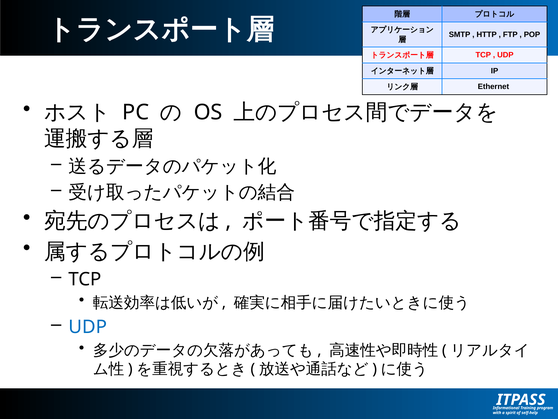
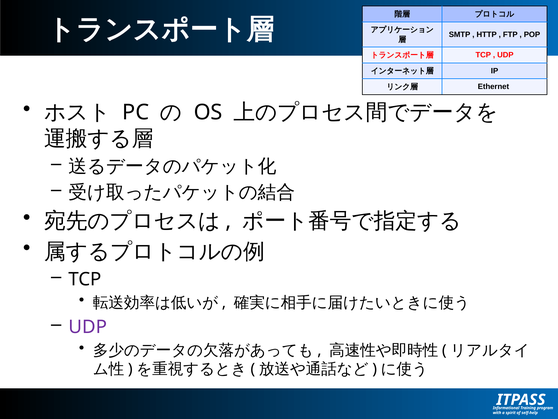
UDP colour: blue -> purple (88, 327)
